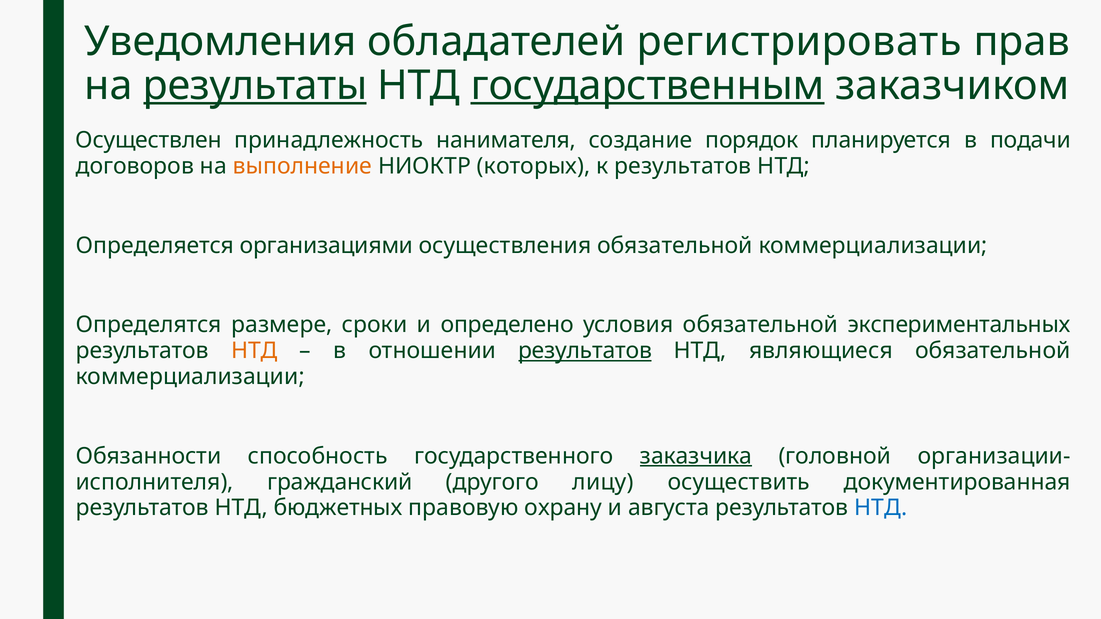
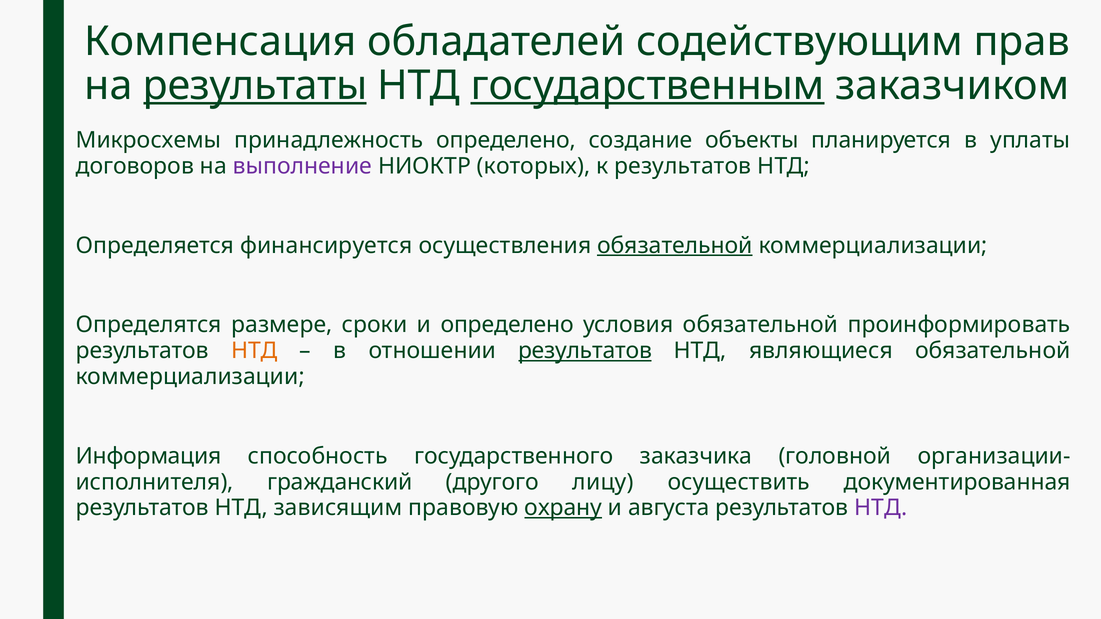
Уведомления: Уведомления -> Компенсация (220, 42)
регистрировать: регистрировать -> содействующим (800, 42)
Осуществлен: Осуществлен -> Микросхемы (148, 140)
принадлежность нанимателя: нанимателя -> определено (506, 140)
порядок: порядок -> объекты (752, 140)
подачи: подачи -> уплаты (1030, 140)
выполнение colour: orange -> purple (302, 166)
организациями: организациями -> финансируется (326, 246)
обязательной underline: none -> present (675, 246)
экспериментальных: экспериментальных -> проинформировать (959, 325)
Обязанности: Обязанности -> Информация (149, 456)
заказчика underline: present -> none (696, 456)
бюджетных: бюджетных -> зависящим (338, 508)
охрану underline: none -> present (563, 508)
НТД colour: blue -> purple (881, 508)
